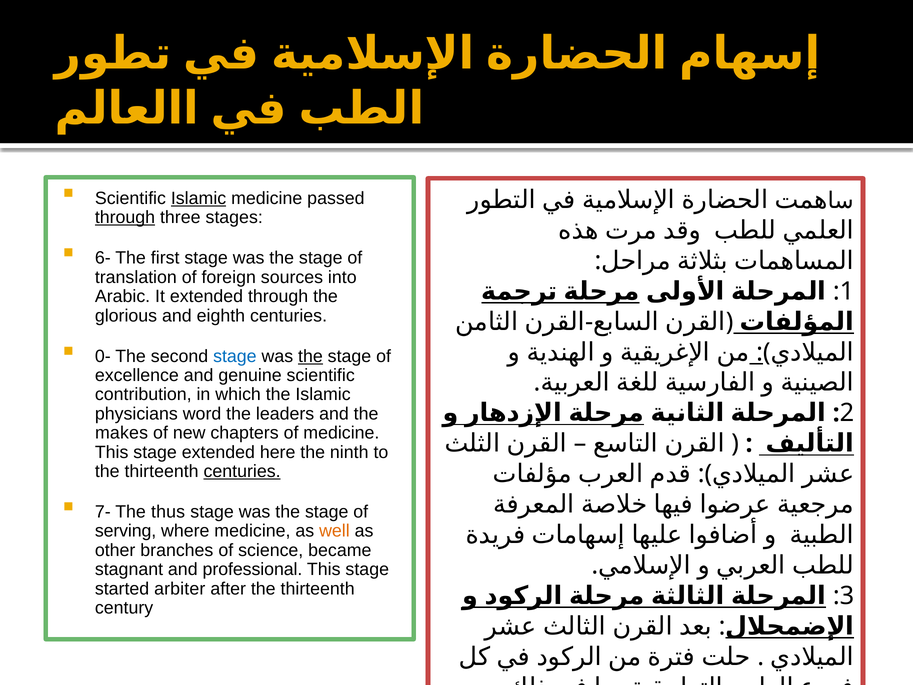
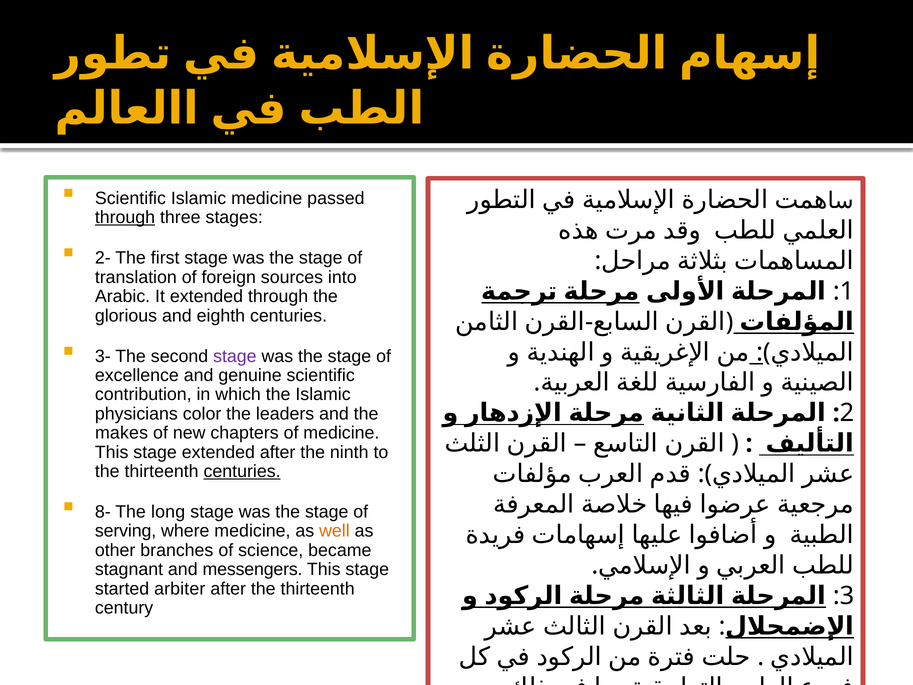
Islamic underline: present -> none (199, 198)
6-: 6- -> 2- (103, 258)
0-: 0- -> 3- (103, 356)
stage colour: blue -> purple (235, 356)
the underline: present -> none (310, 356)
word: word -> color (202, 414)
extended here: here -> after (278, 452)
7-: 7- -> 8- (103, 512)
thus: thus -> long (168, 512)
professional: professional -> messengers (253, 569)
